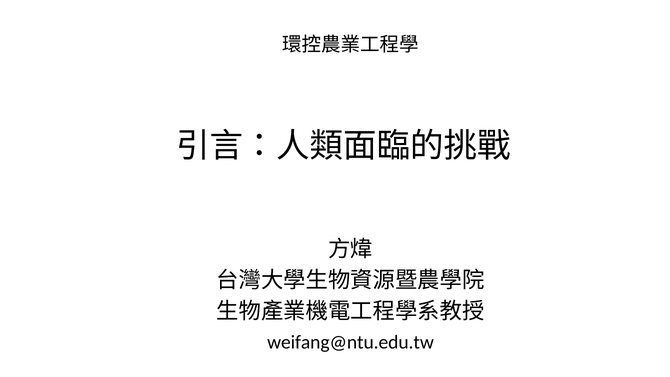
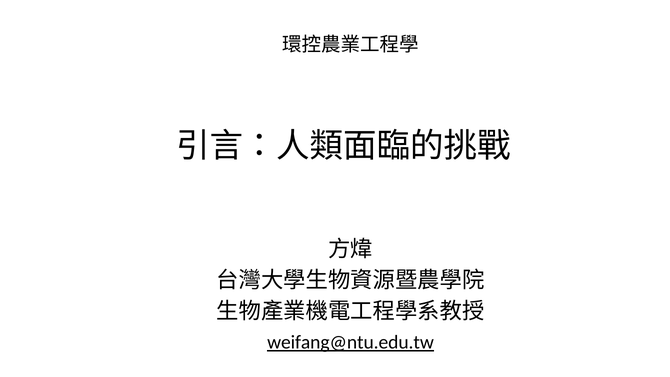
weifang@ntu.edu.tw underline: none -> present (350, 342)
